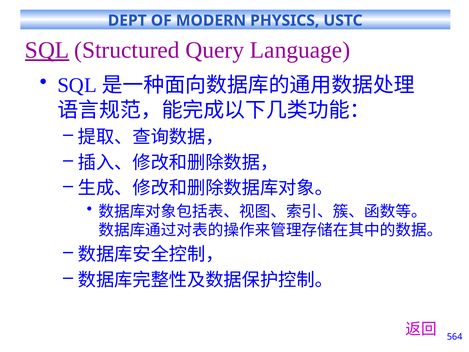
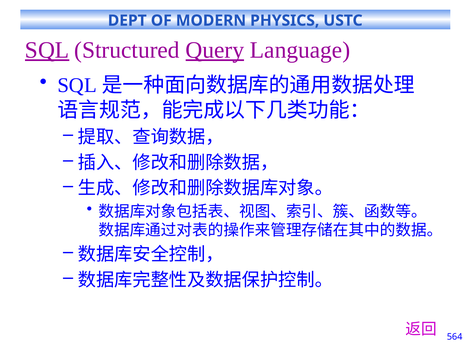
Query underline: none -> present (215, 50)
